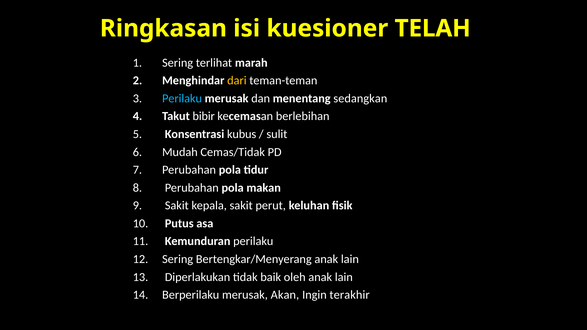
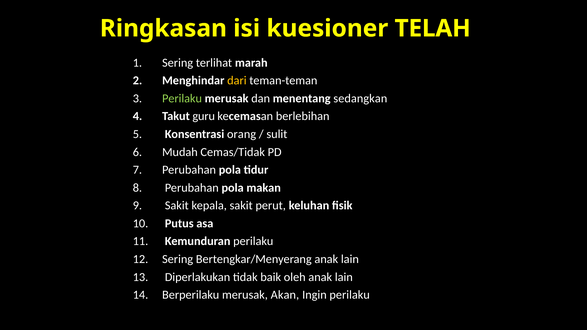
Perilaku colour: light blue -> light green (182, 98)
bibir: bibir -> guru (204, 116)
kubus: kubus -> orang (242, 134)
Ingin terakhir: terakhir -> perilaku (350, 295)
